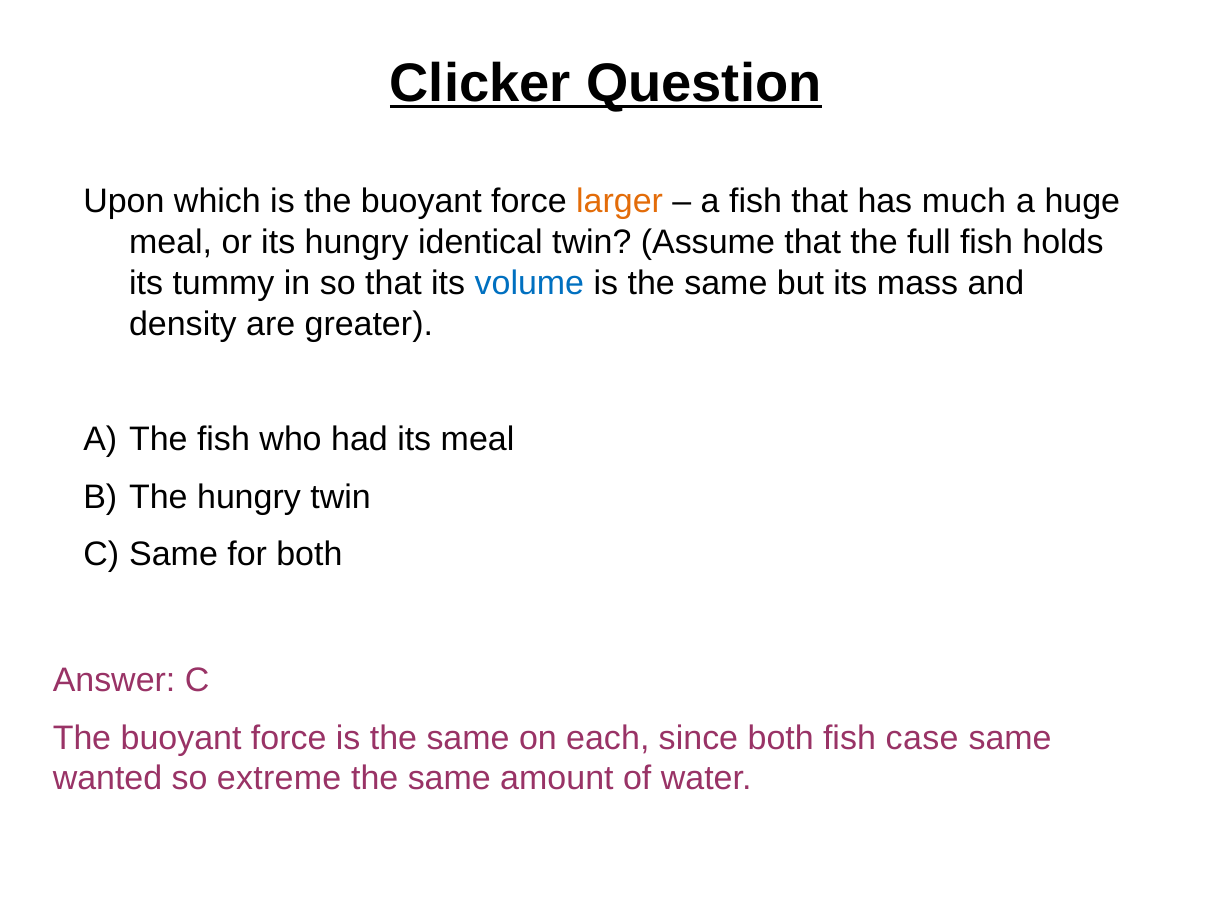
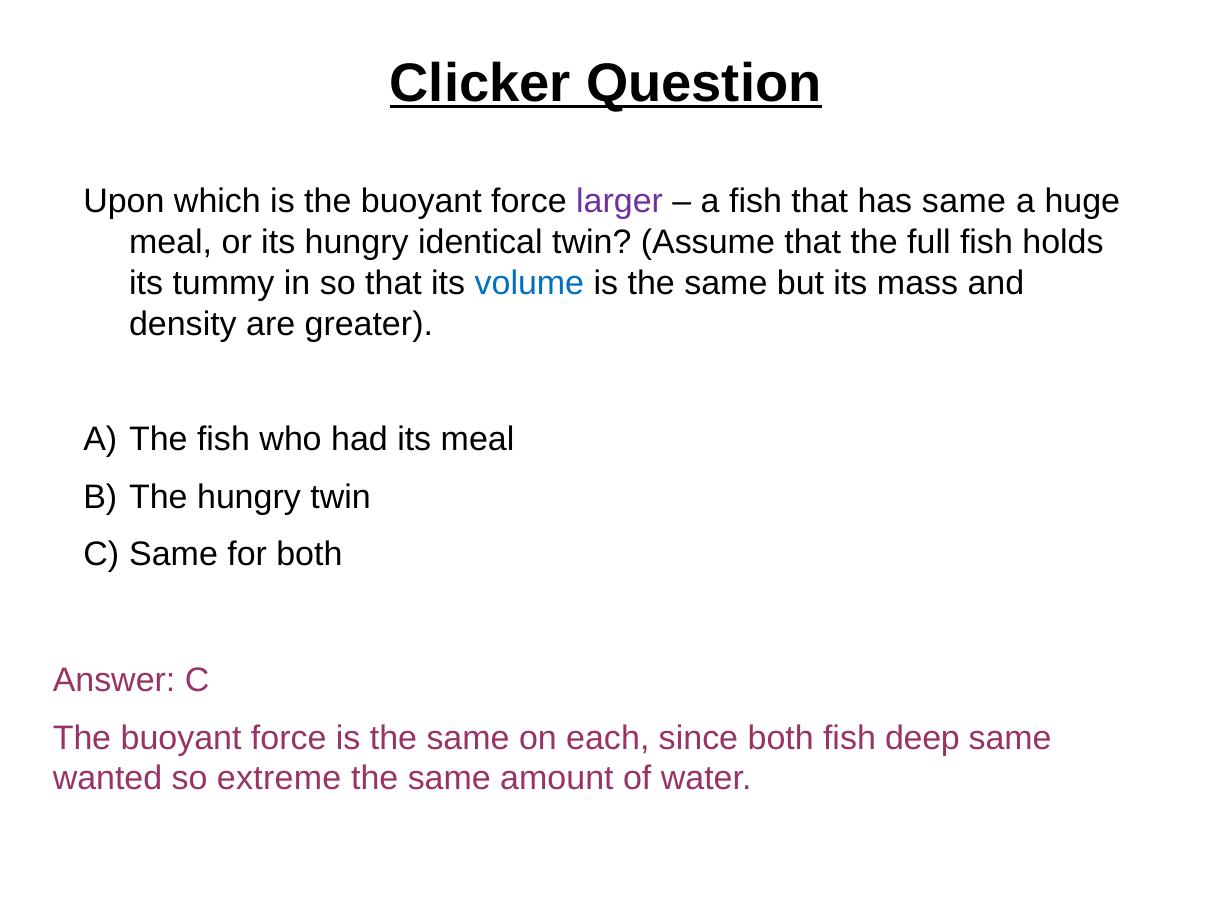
larger colour: orange -> purple (620, 202)
has much: much -> same (964, 202)
case: case -> deep (922, 738)
